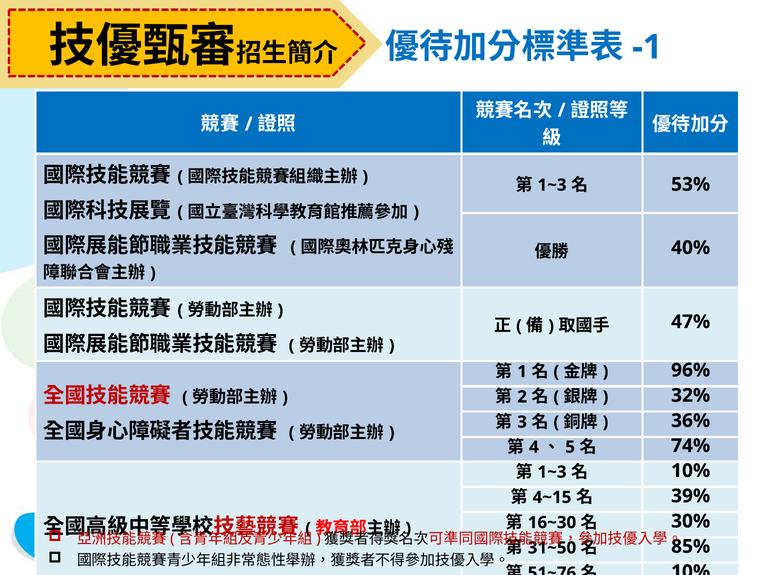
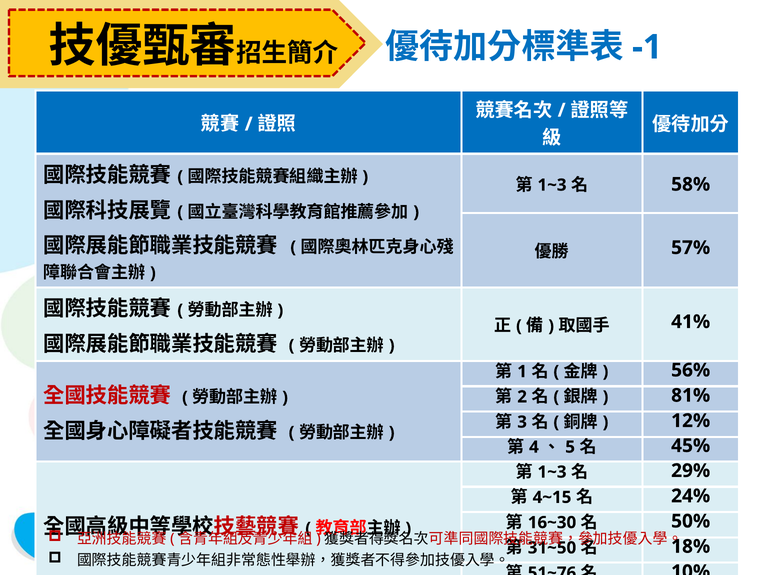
53%: 53% -> 58% (691, 184)
40%: 40% -> 57% (691, 247)
47%: 47% -> 41% (691, 321)
96%: 96% -> 56% (691, 370)
32%: 32% -> 81% (691, 395)
36%: 36% -> 12% (691, 420)
74%: 74% -> 45% (691, 445)
10%: 10% -> 29% (691, 470)
39%: 39% -> 24% (691, 496)
30%: 30% -> 50% (691, 521)
85%: 85% -> 18% (691, 546)
